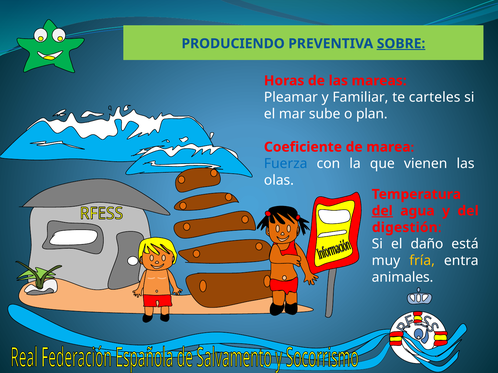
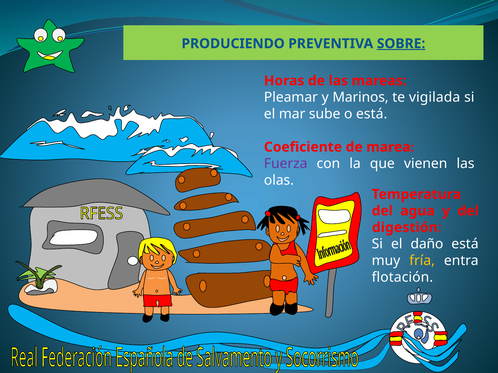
Familiar: Familiar -> Marinos (360, 97)
carteles: carteles -> vigilada (435, 97)
o plan: plan -> está (372, 114)
Fuerza colour: blue -> purple (286, 164)
del underline: present -> none (382, 211)
animales: animales -> flotación (402, 278)
